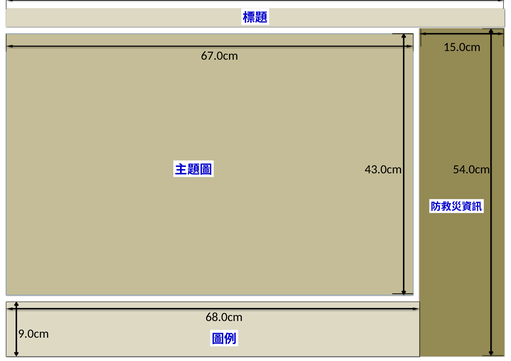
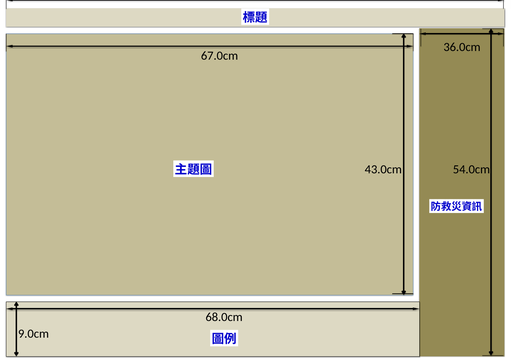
15.0cm: 15.0cm -> 36.0cm (462, 47)
